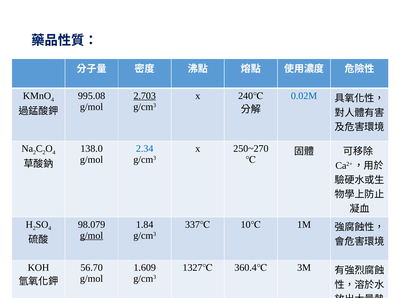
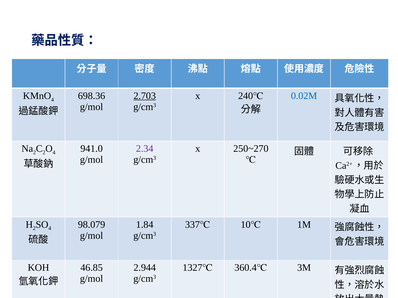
995.08: 995.08 -> 698.36 (92, 96)
138.0: 138.0 -> 941.0 (92, 149)
2.34 colour: blue -> purple (145, 149)
g/mol underline: present -> none (92, 236)
56.70: 56.70 -> 46.85 (92, 268)
1.609: 1.609 -> 2.944 (145, 268)
